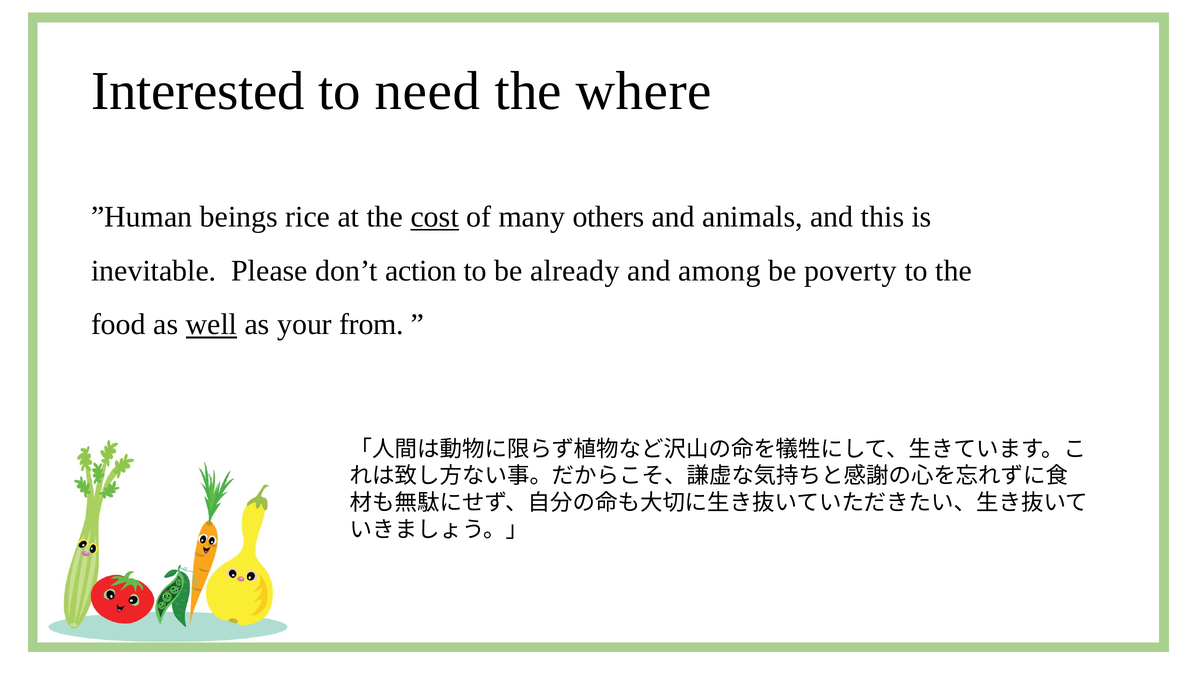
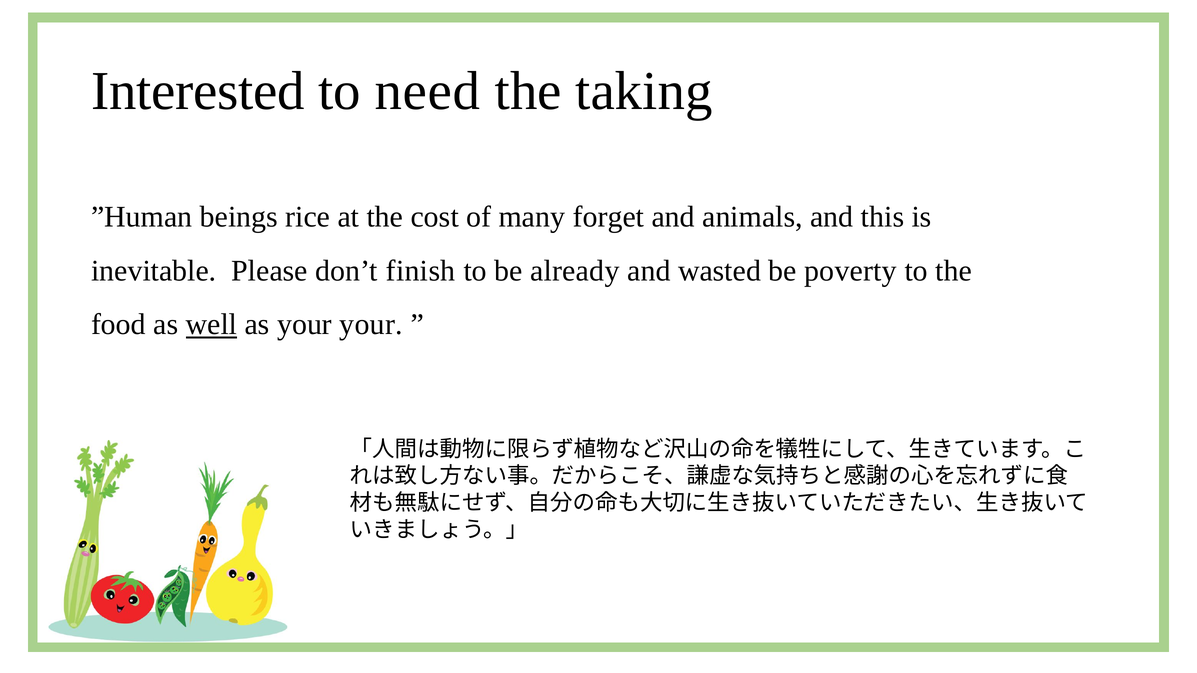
where: where -> taking (644, 91)
cost underline: present -> none (435, 217)
others: others -> forget (608, 217)
action: action -> finish (421, 271)
among: among -> wasted (719, 271)
your from: from -> your (371, 325)
